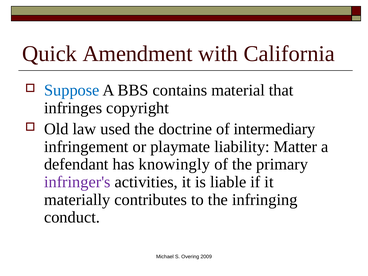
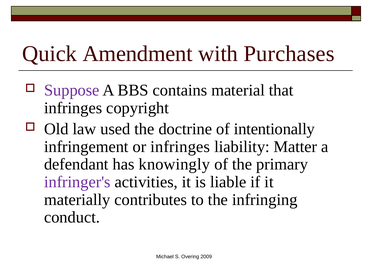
California: California -> Purchases (289, 54)
Suppose colour: blue -> purple (72, 90)
intermediary: intermediary -> intentionally (274, 129)
or playmate: playmate -> infringes (180, 147)
